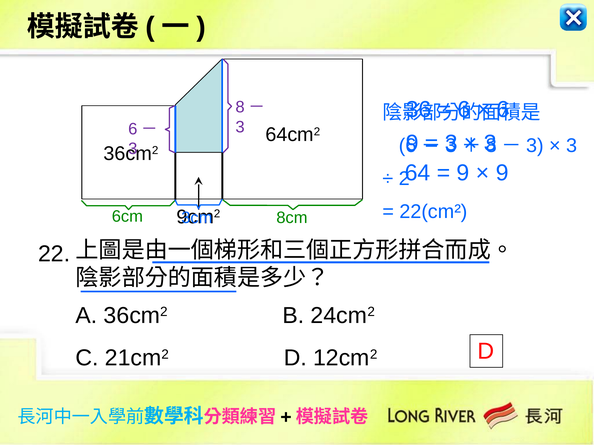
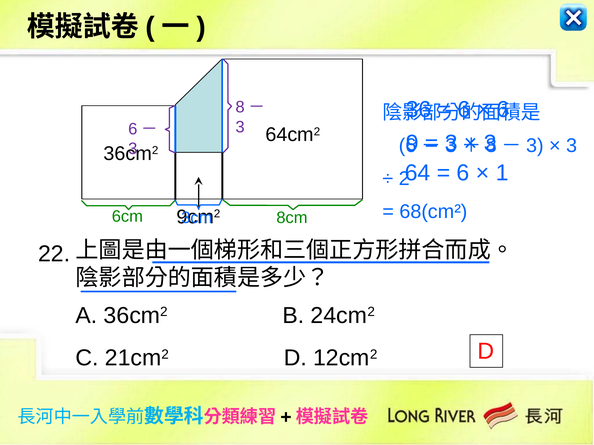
9: 9 -> 6 (463, 173)
9: 9 -> 1 (502, 173)
22(cm²: 22(cm² -> 68(cm² (433, 212)
